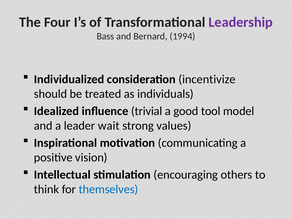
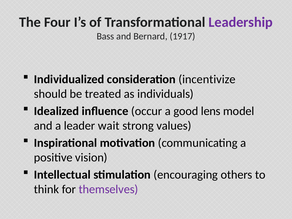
1994: 1994 -> 1917 (183, 36)
trivial: trivial -> occur (147, 111)
tool: tool -> lens (211, 111)
themselves colour: blue -> purple (108, 189)
